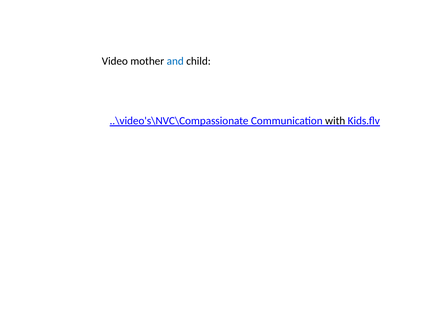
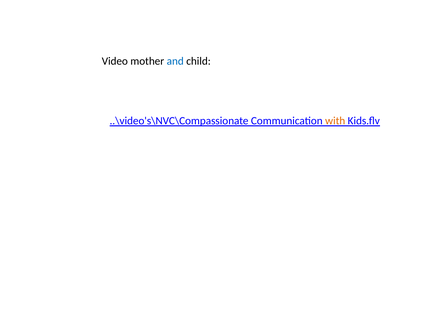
with colour: black -> orange (335, 121)
